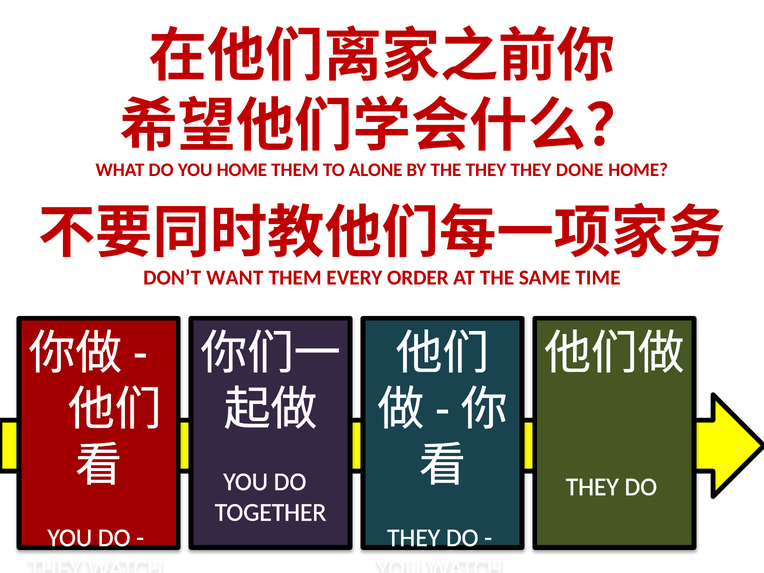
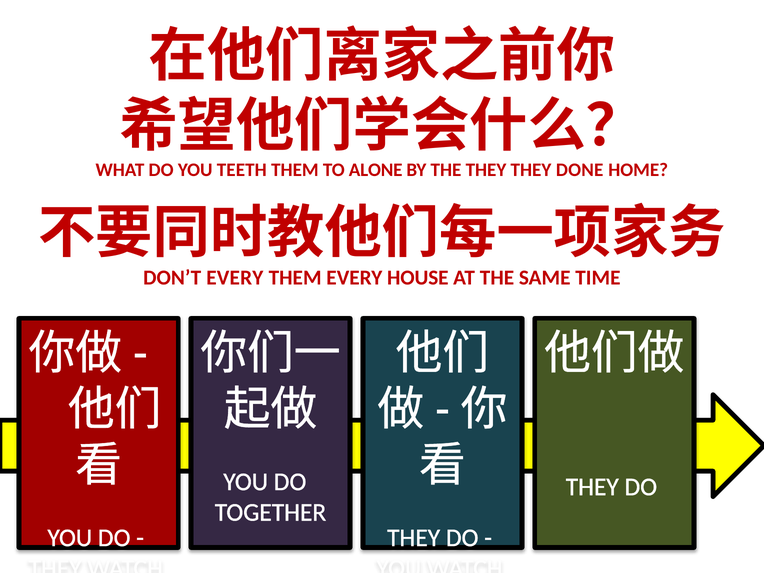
YOU HOME: HOME -> TEETH (242, 170)
DON’T WANT: WANT -> EVERY (235, 278)
ORDER: ORDER -> HOUSE (418, 278)
